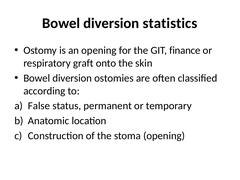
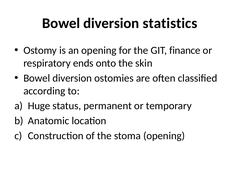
graft: graft -> ends (83, 63)
False: False -> Huge (39, 106)
